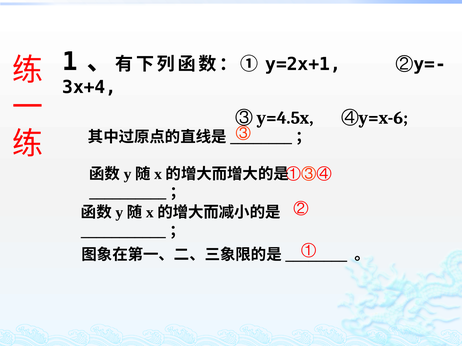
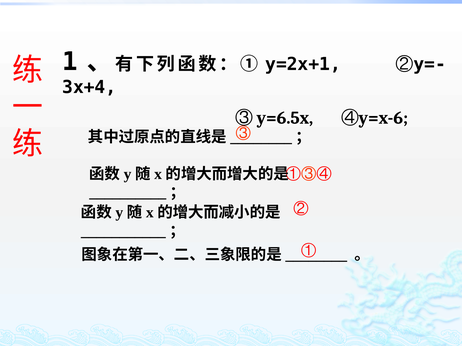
y=4.5x: y=4.5x -> y=6.5x (285, 118)
